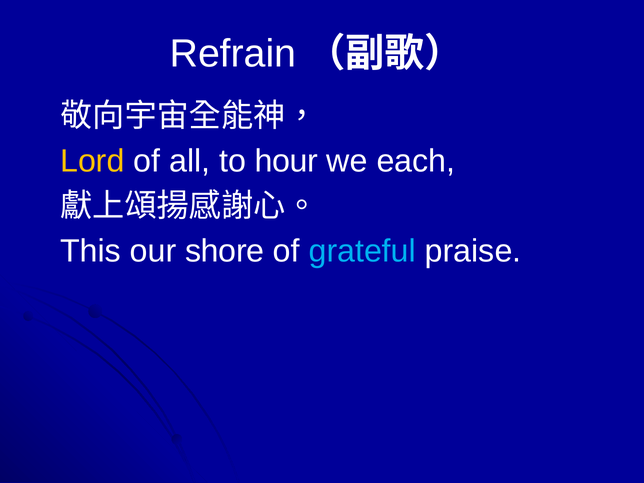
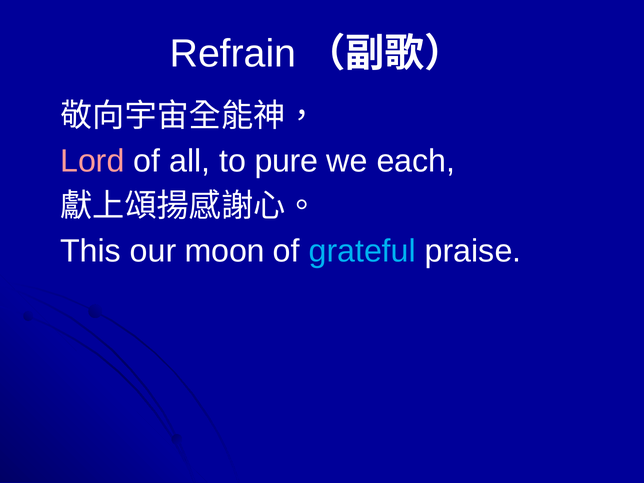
Lord colour: yellow -> pink (92, 161)
hour: hour -> pure (286, 161)
shore: shore -> moon (225, 251)
